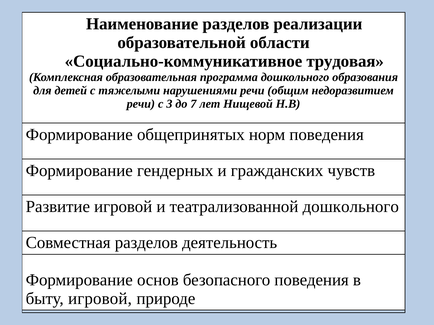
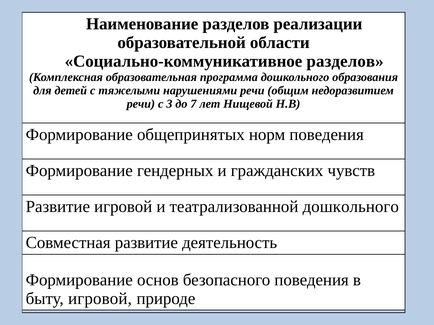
Социально-коммуникативное трудовая: трудовая -> разделов (345, 61)
Совместная разделов: разделов -> развитие (146, 243)
